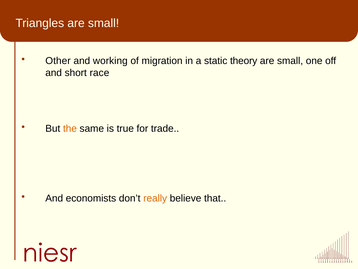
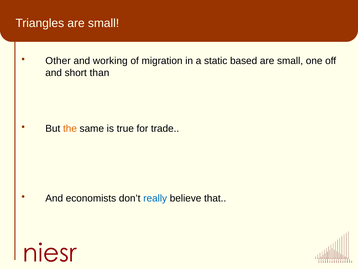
theory: theory -> based (244, 61)
race: race -> than (99, 73)
really colour: orange -> blue (155, 198)
